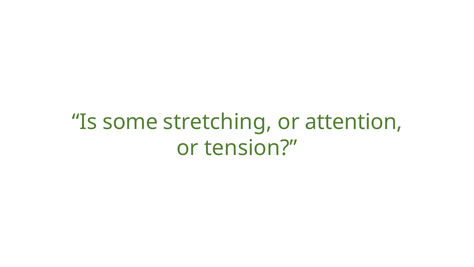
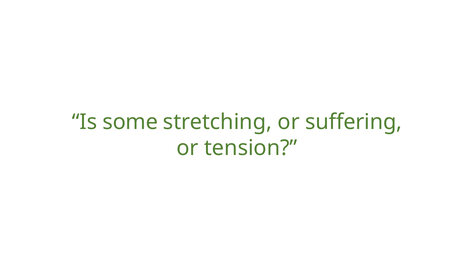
attention: attention -> suffering (354, 122)
